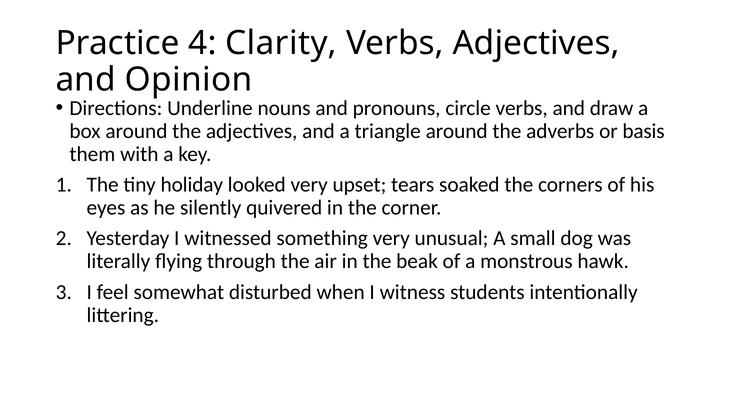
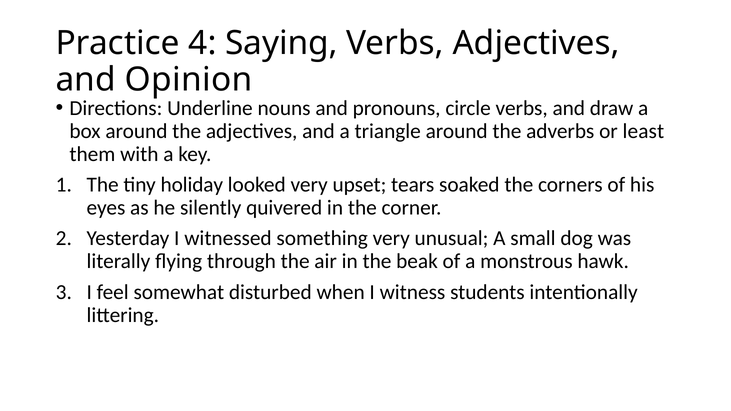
Clarity: Clarity -> Saying (281, 43)
basis: basis -> least (643, 131)
